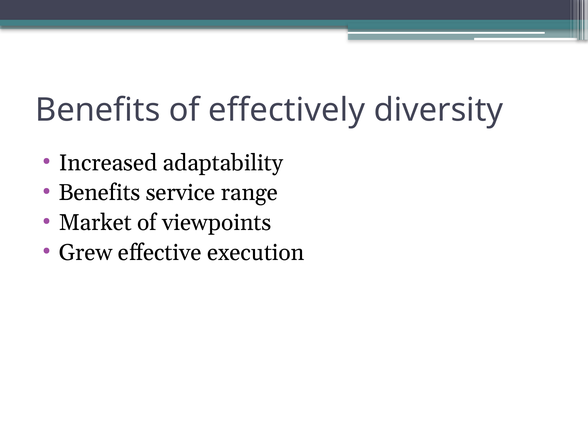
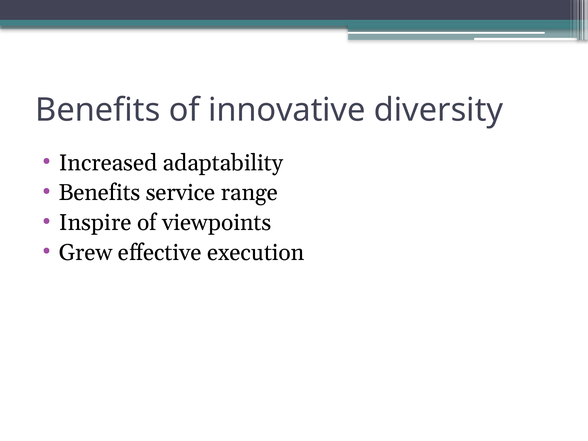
effectively: effectively -> innovative (287, 110)
Market: Market -> Inspire (95, 223)
